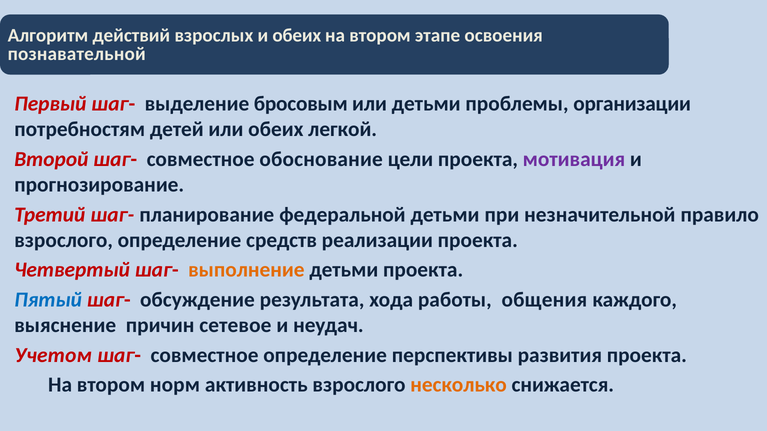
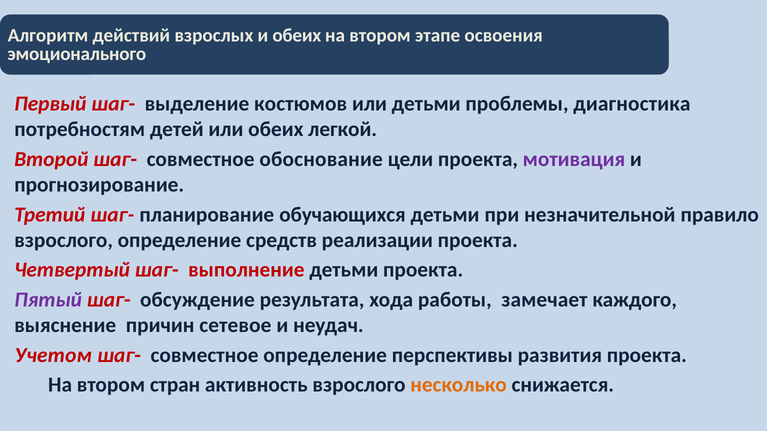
познавательной: познавательной -> эмоционального (77, 54)
бросовым: бросовым -> костюмов (301, 104)
организации: организации -> диагностика (632, 104)
федеральной: федеральной -> обучающихся (342, 215)
выполнение colour: orange -> red (246, 270)
Пятый colour: blue -> purple (48, 300)
общения: общения -> замечает (544, 300)
норм: норм -> стран (175, 385)
